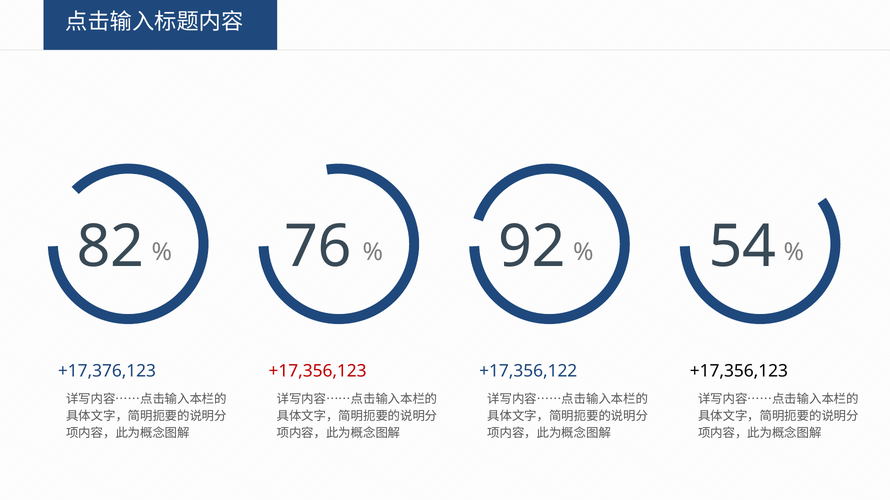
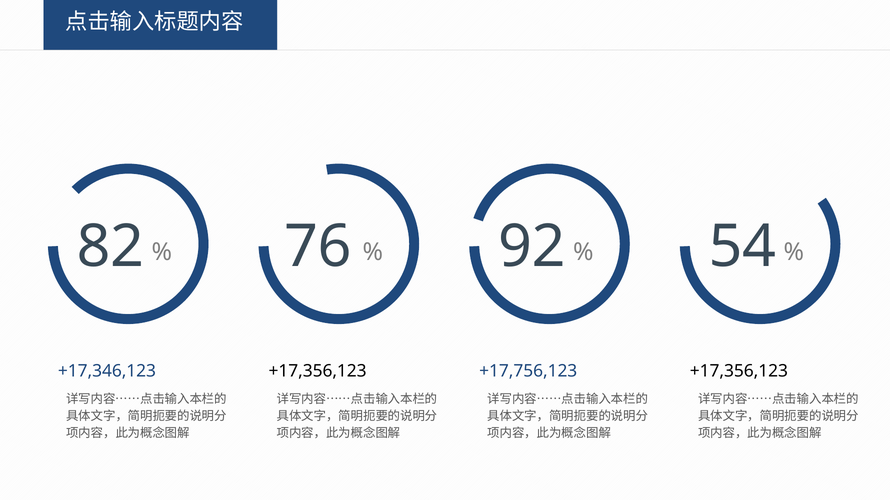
+17,376,123: +17,376,123 -> +17,346,123 (107, 371)
+17,356,123 colour: red -> black (318, 371)
+17,356,122: +17,356,122 -> +17,756,123 (528, 371)
